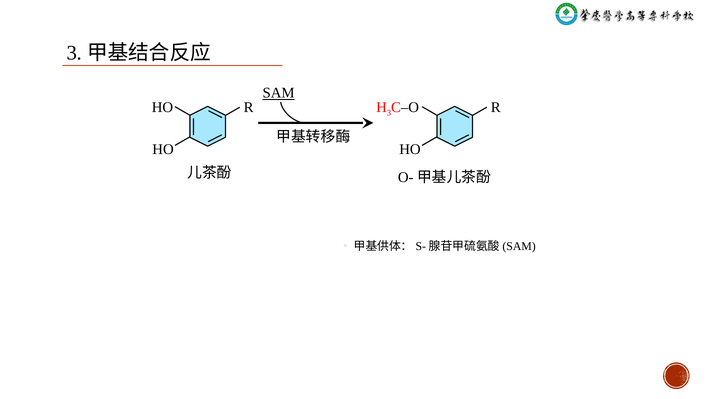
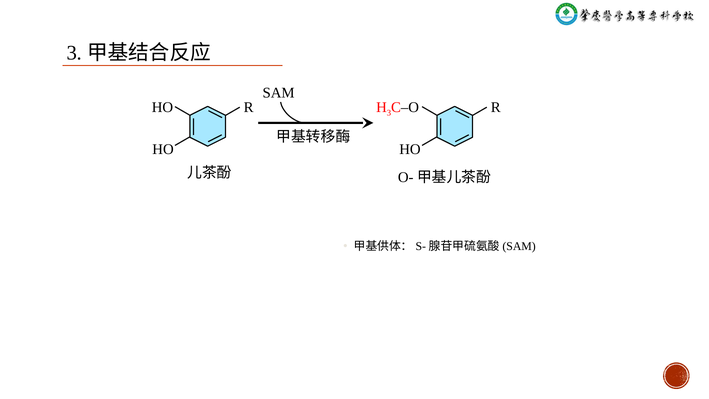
SAM underline: present -> none (279, 93)
